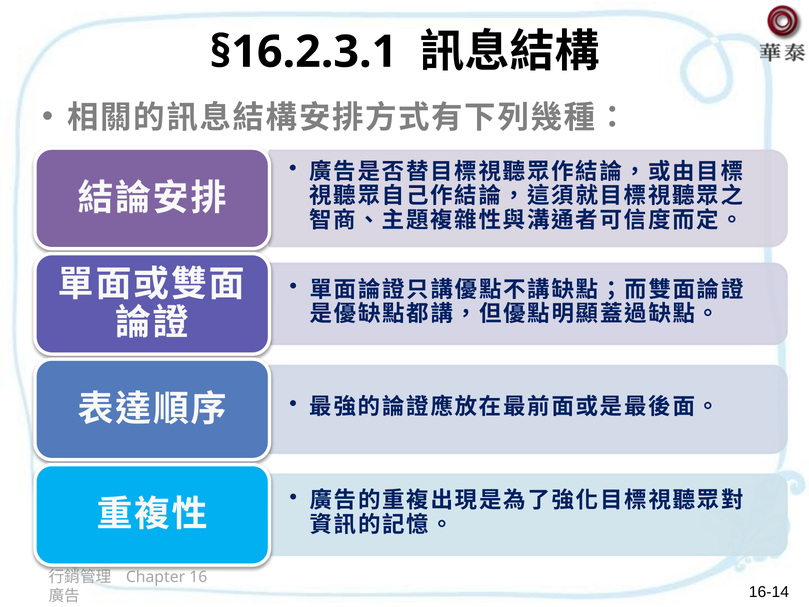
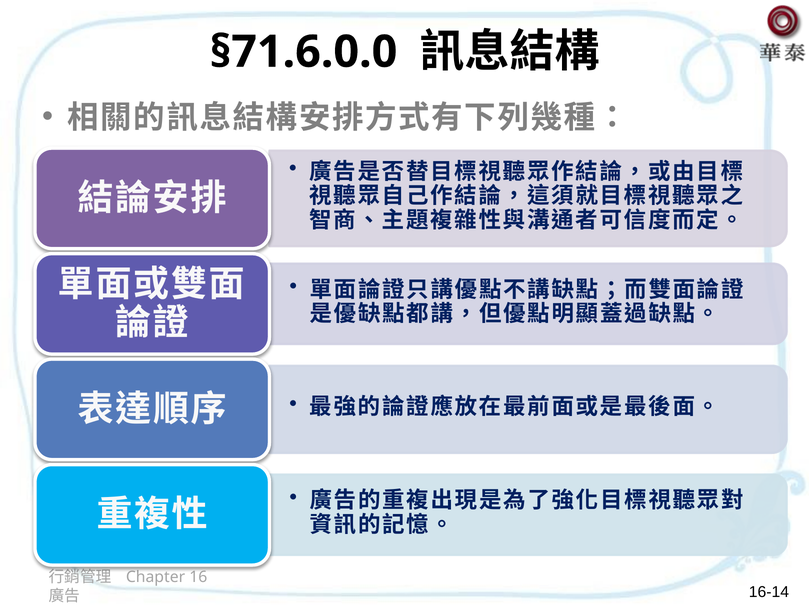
§16.2.3.1: §16.2.3.1 -> §71.6.0.0 (303, 52)
